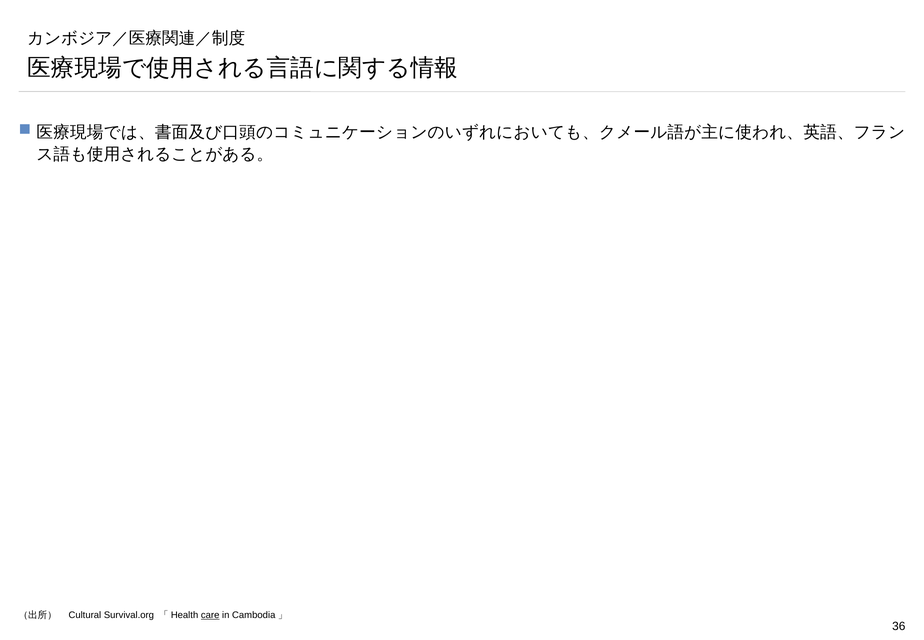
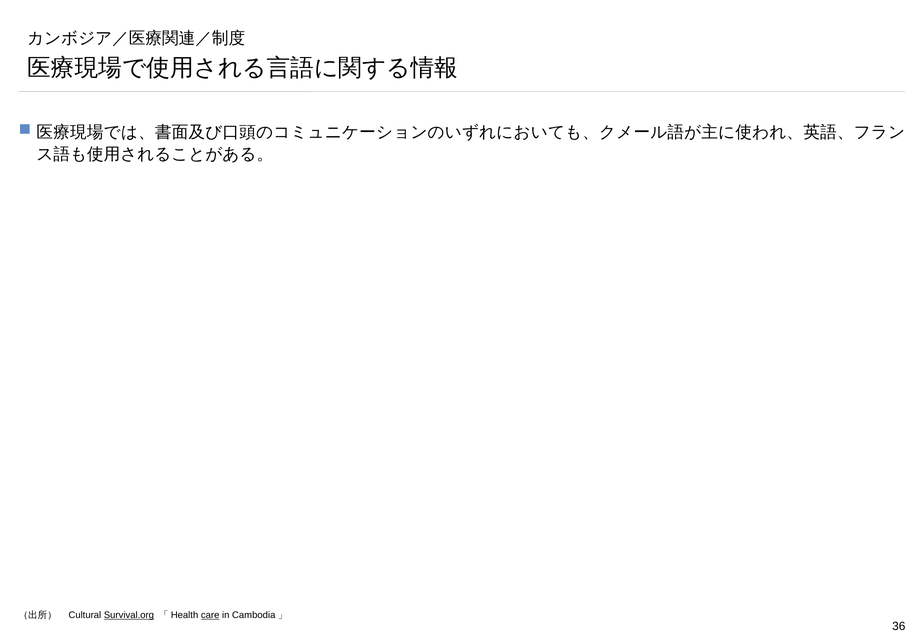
Survival.org underline: none -> present (129, 615)
